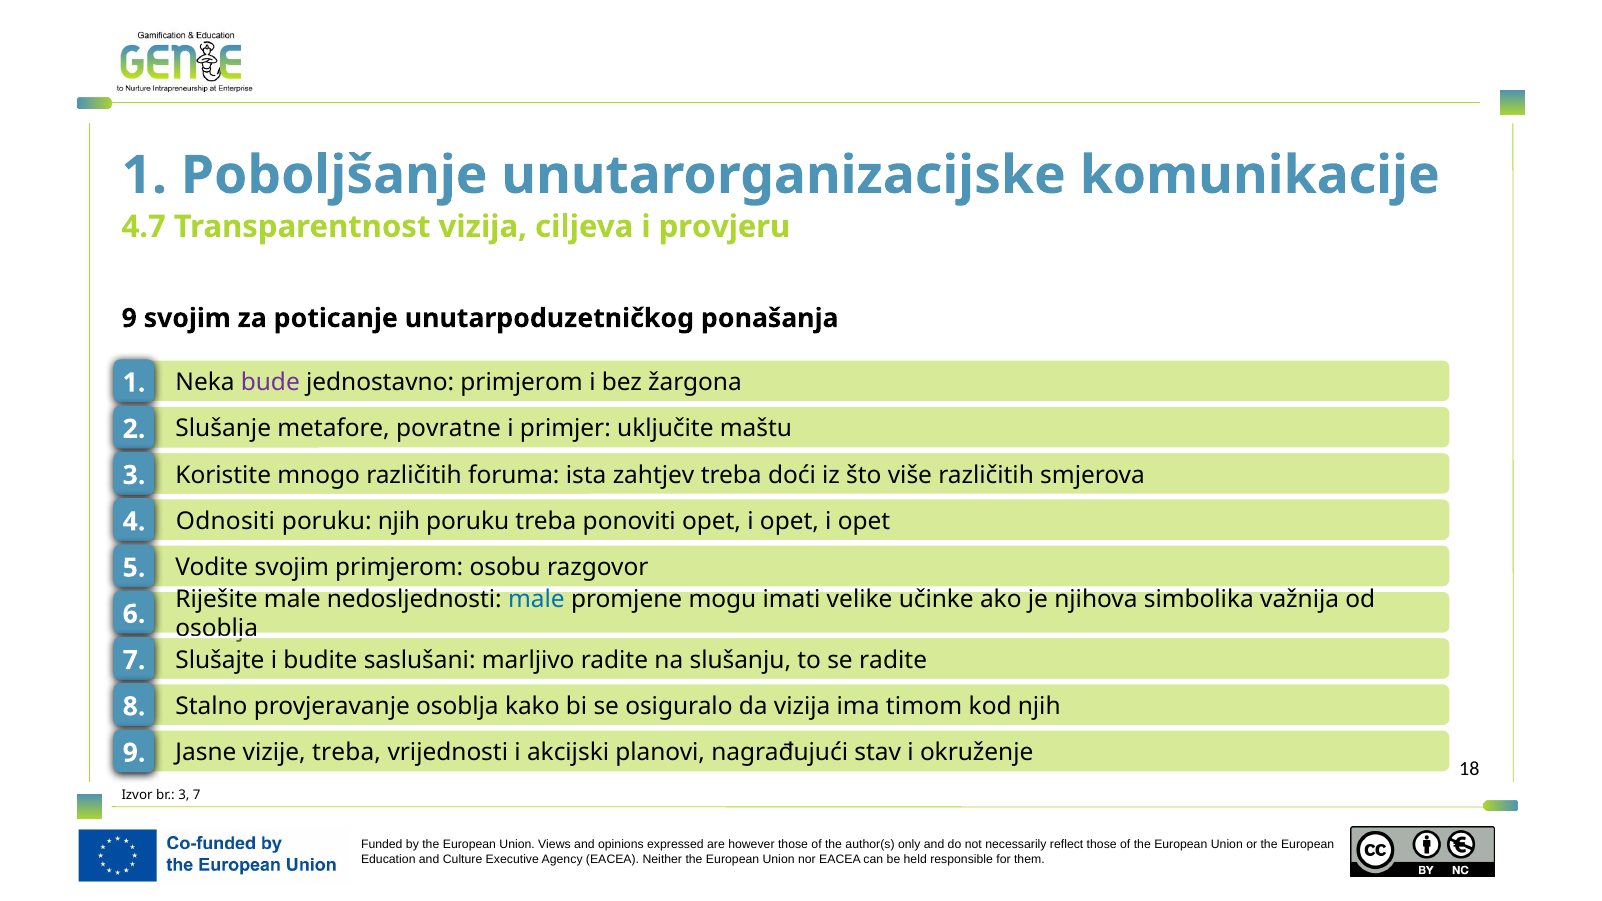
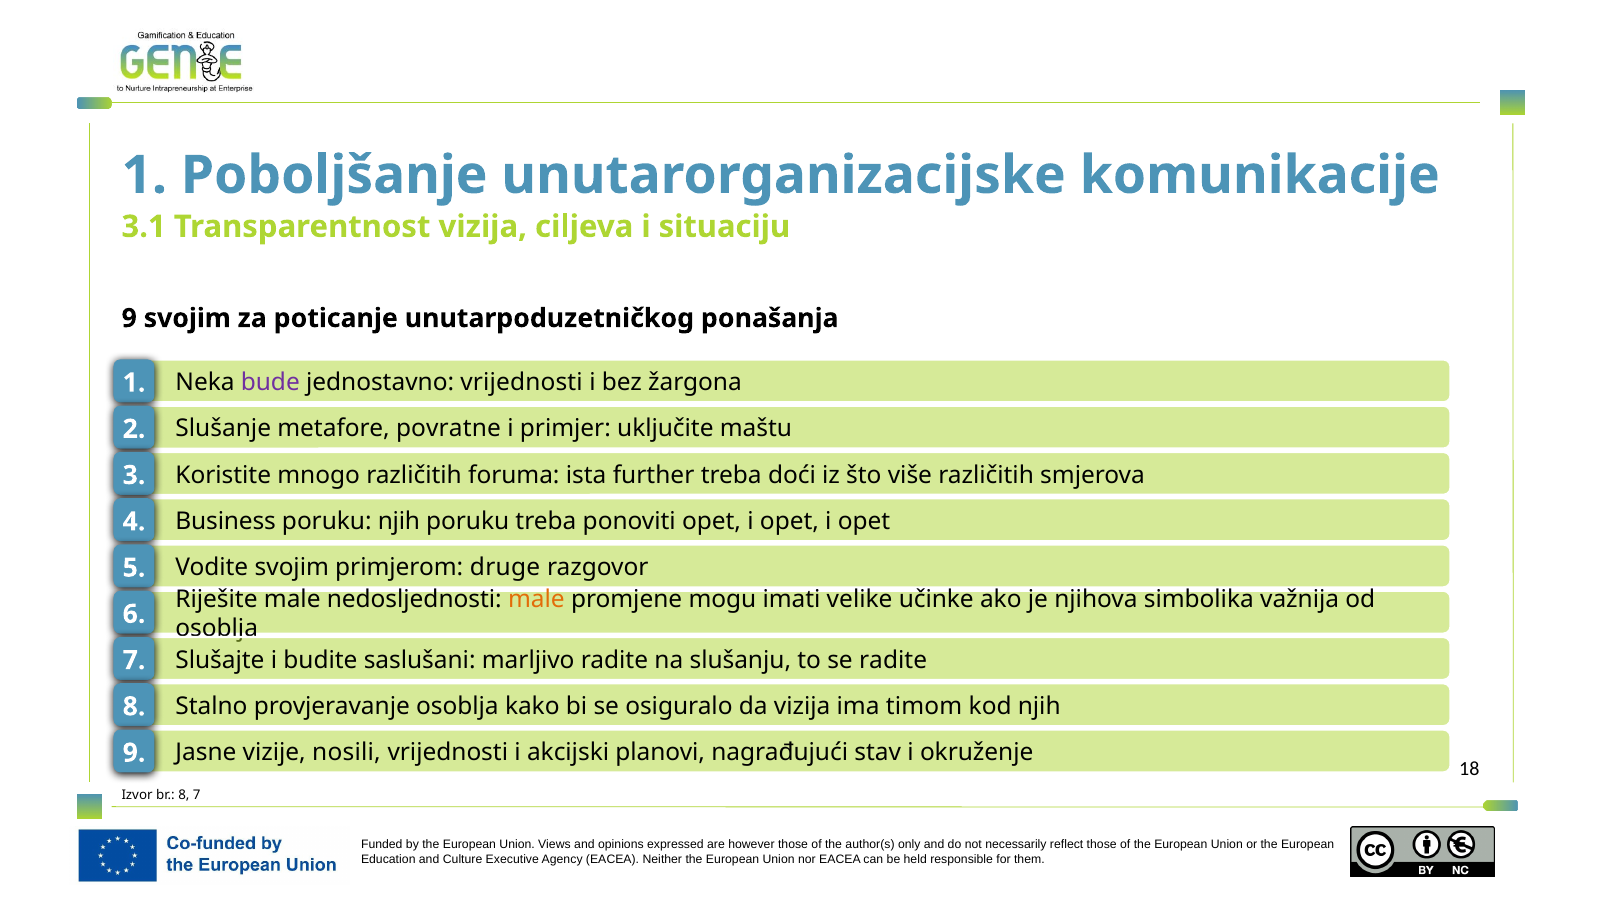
4.7: 4.7 -> 3.1 (144, 227)
provjeru: provjeru -> situaciju (724, 227)
jednostavno primjerom: primjerom -> vrijednosti (522, 383)
zahtjev: zahtjev -> further (654, 475)
Odnositi: Odnositi -> Business (226, 521)
osobu: osobu -> druge (505, 568)
male colour: blue -> orange (536, 599)
vizije treba: treba -> nosili (346, 753)
br 3: 3 -> 8 (184, 795)
